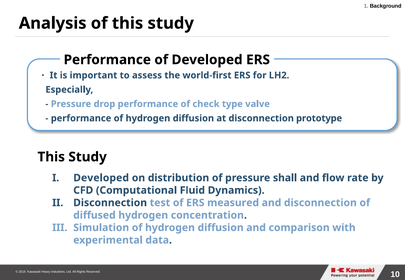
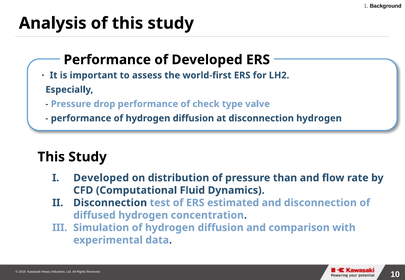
disconnection prototype: prototype -> hydrogen (319, 118)
shall: shall -> than (285, 178)
measured: measured -> estimated (233, 203)
